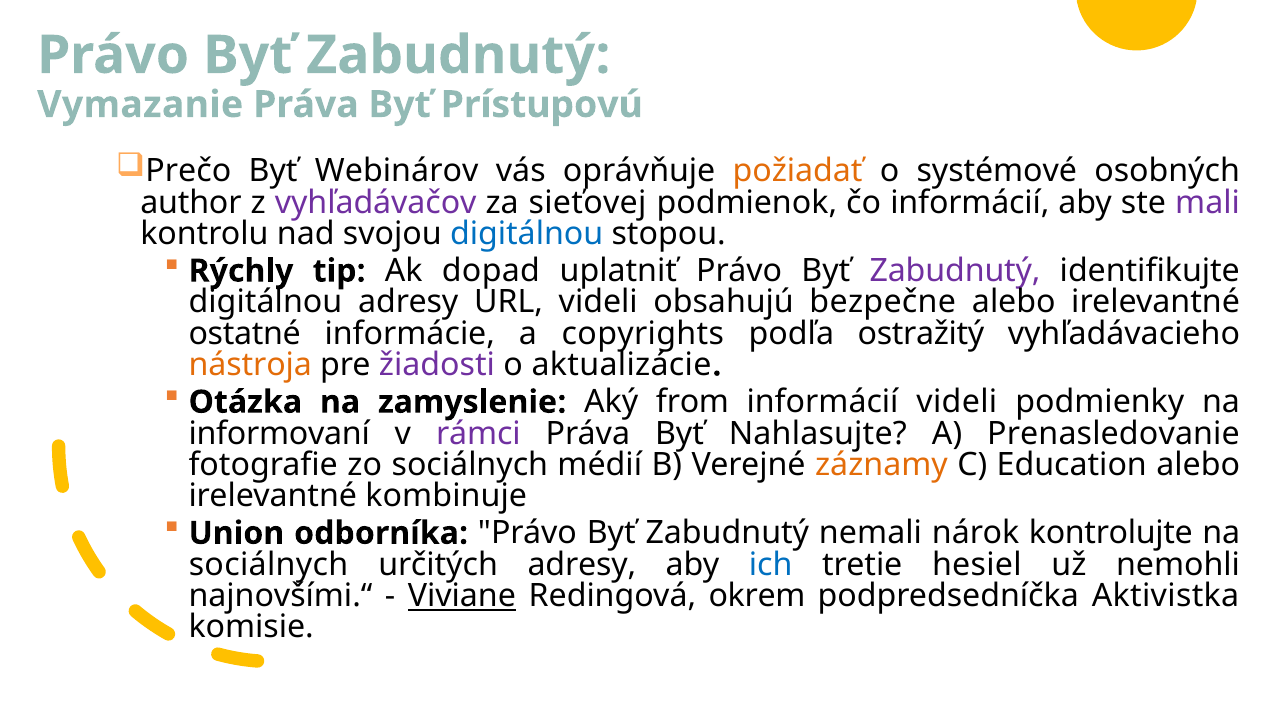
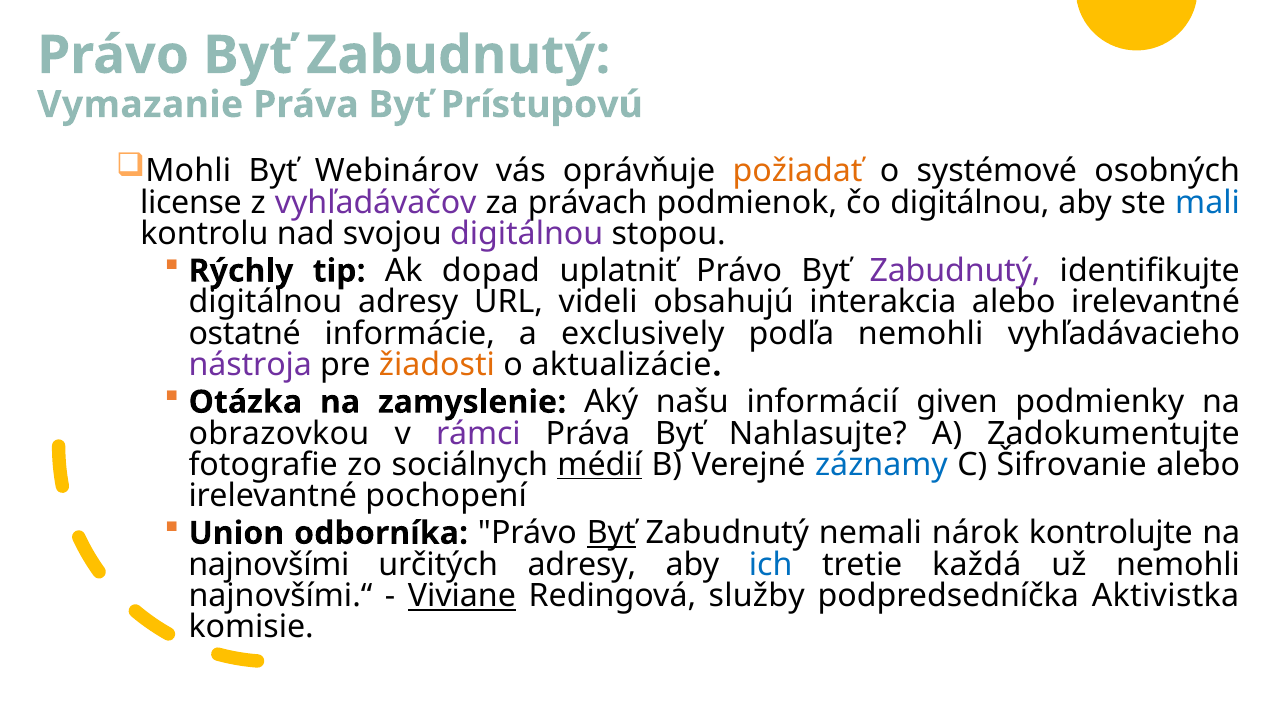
Prečo: Prečo -> Mohli (188, 171)
author: author -> license (191, 202)
sieťovej: sieťovej -> právach (588, 202)
čo informácií: informácií -> digitálnou (970, 202)
mali colour: purple -> blue (1208, 202)
digitálnou colour: blue -> purple (527, 234)
bezpečne: bezpečne -> interakcia (883, 302)
copyrights: copyrights -> exclusively (643, 333)
podľa ostražitý: ostražitý -> nemohli (921, 333)
nástroja colour: orange -> purple (250, 365)
žiadosti colour: purple -> orange (437, 365)
from: from -> našu (692, 402)
informácií videli: videli -> given (957, 402)
informovaní: informovaní -> obrazovkou (279, 433)
Prenasledovanie: Prenasledovanie -> Zadokumentujte (1113, 433)
médií underline: none -> present (600, 464)
záznamy colour: orange -> blue (881, 464)
Education: Education -> Šifrovanie (1072, 464)
kombinuje: kombinuje -> pochopení (446, 496)
Byť underline: none -> present (611, 533)
sociálnych: sociálnych -> najnovšími (269, 564)
hesiel: hesiel -> každá (977, 564)
okrem: okrem -> služby (757, 595)
